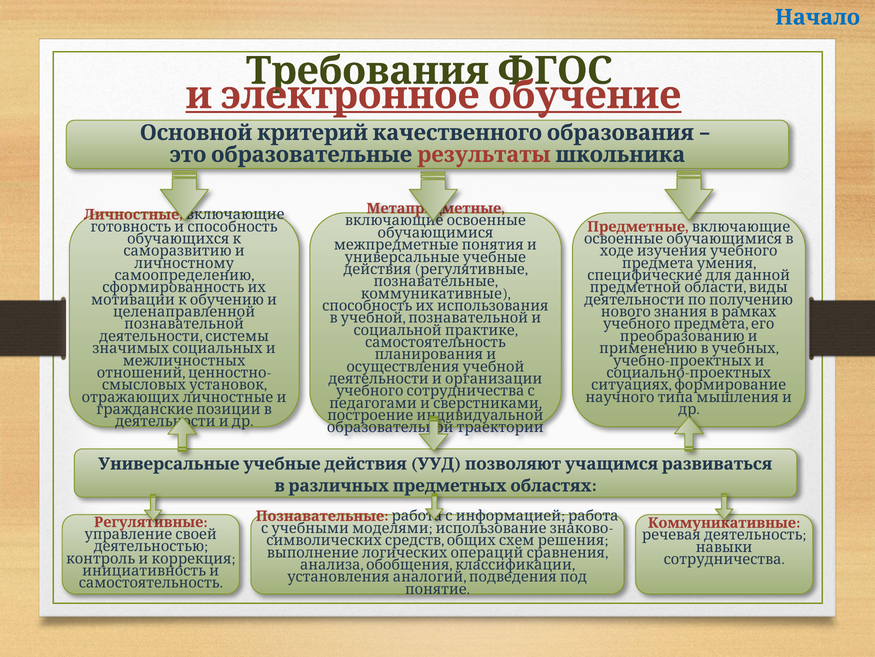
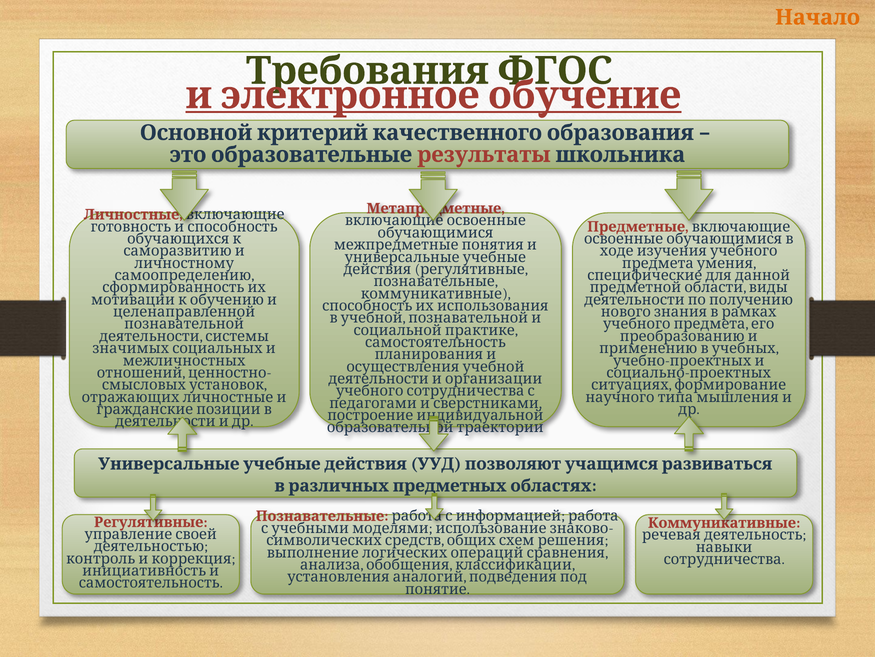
Начало colour: blue -> orange (818, 17)
